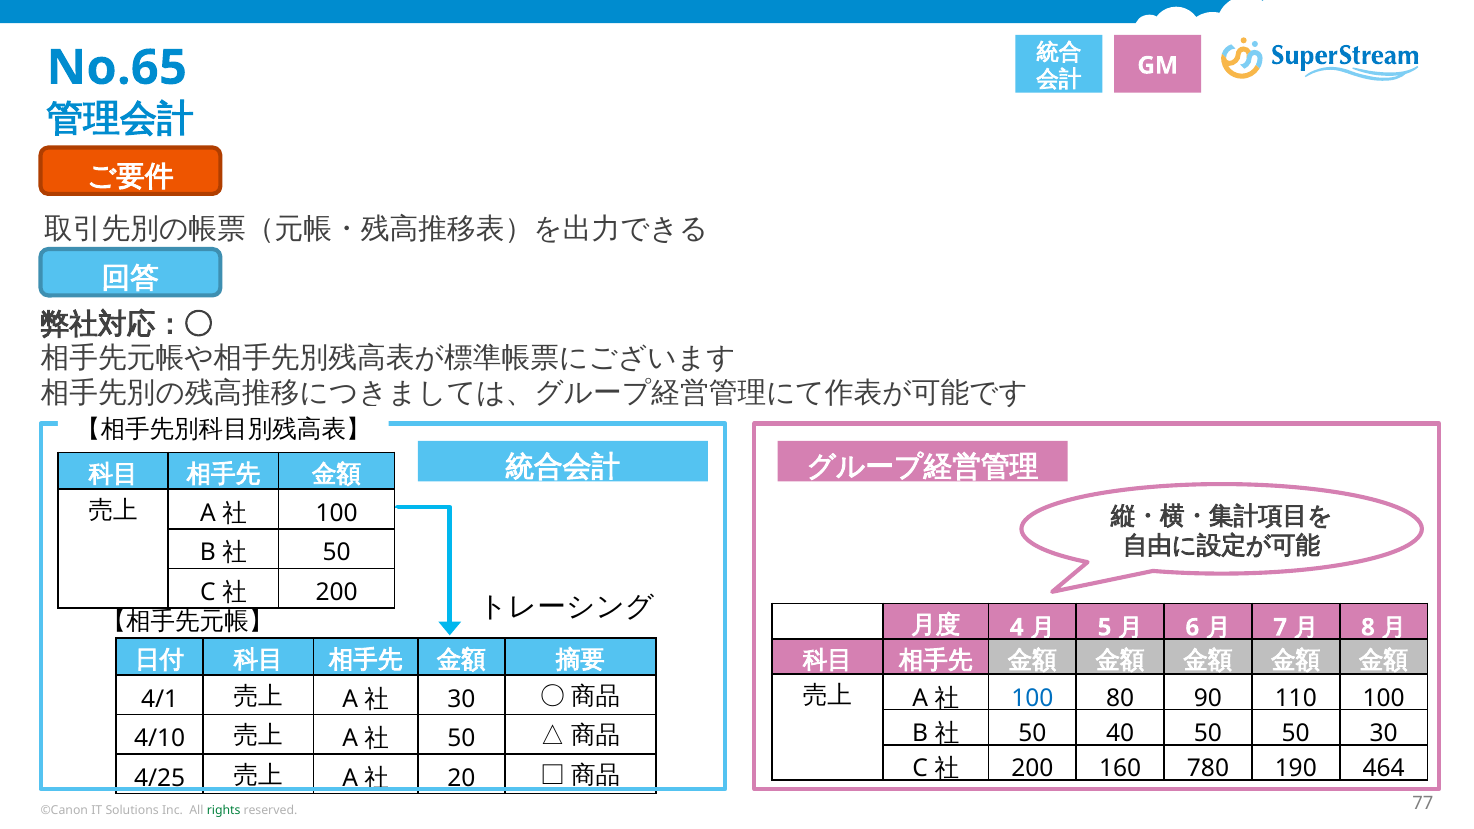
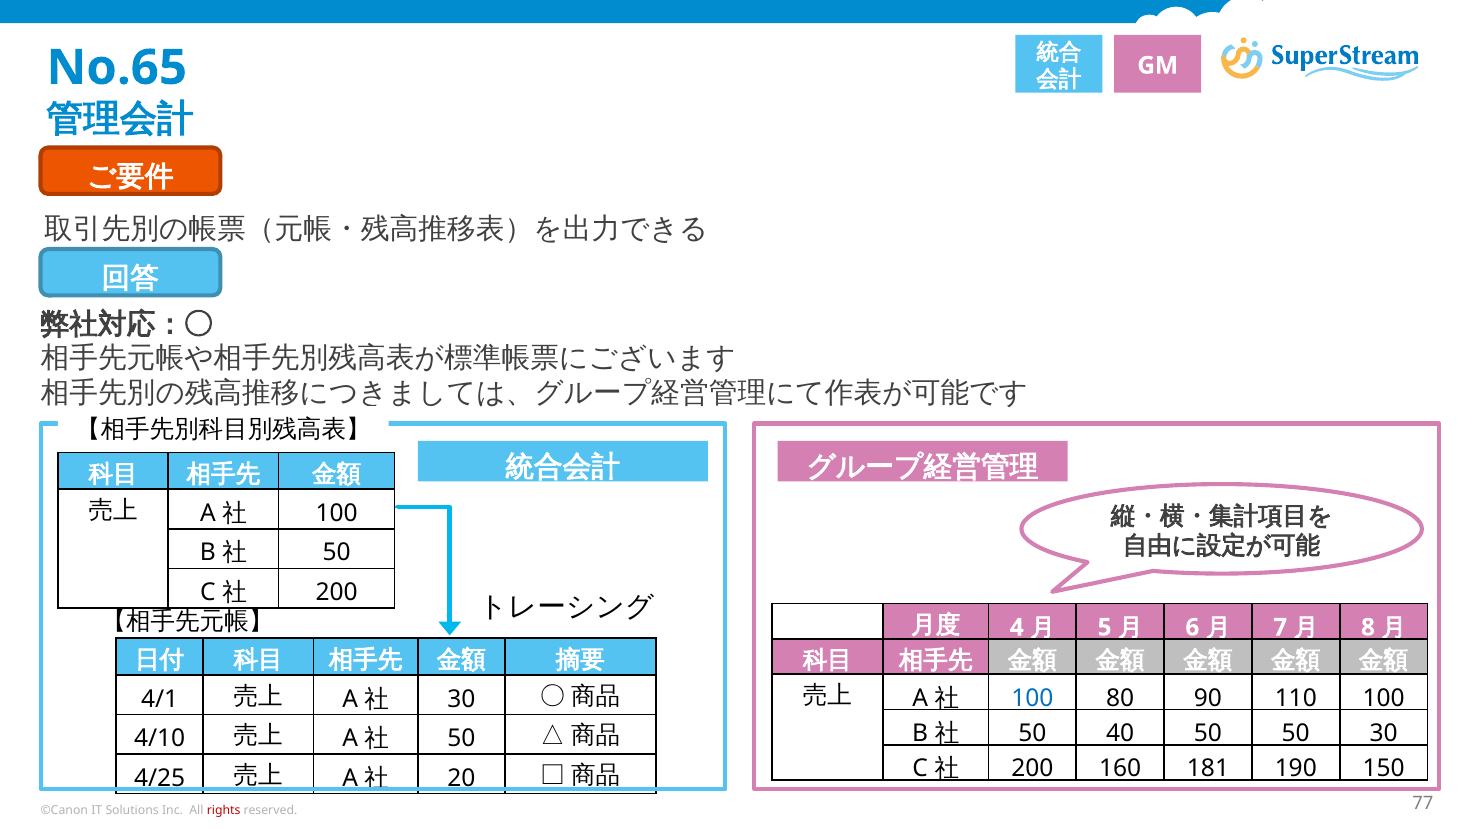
780: 780 -> 181 (1208, 769)
464: 464 -> 150 (1384, 769)
rights colour: green -> red (224, 810)
